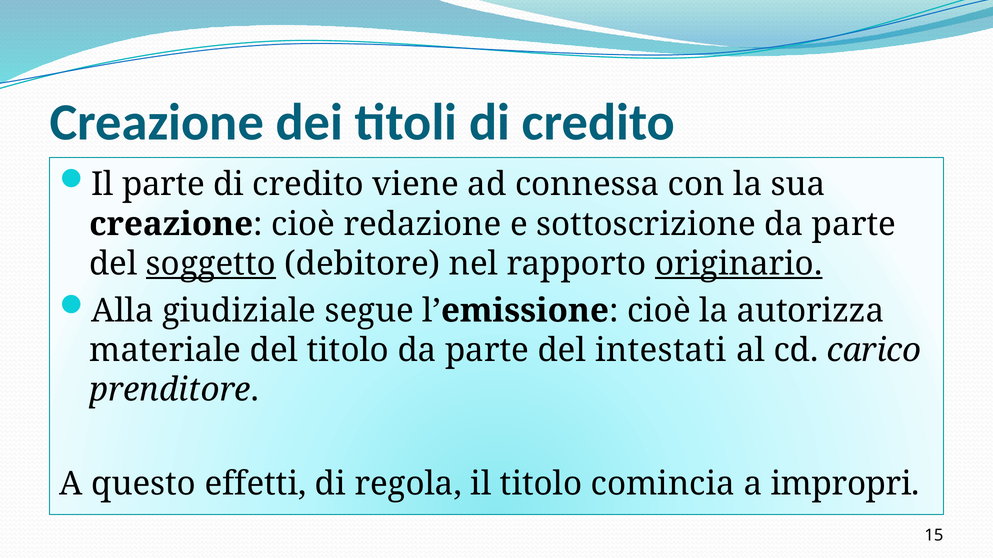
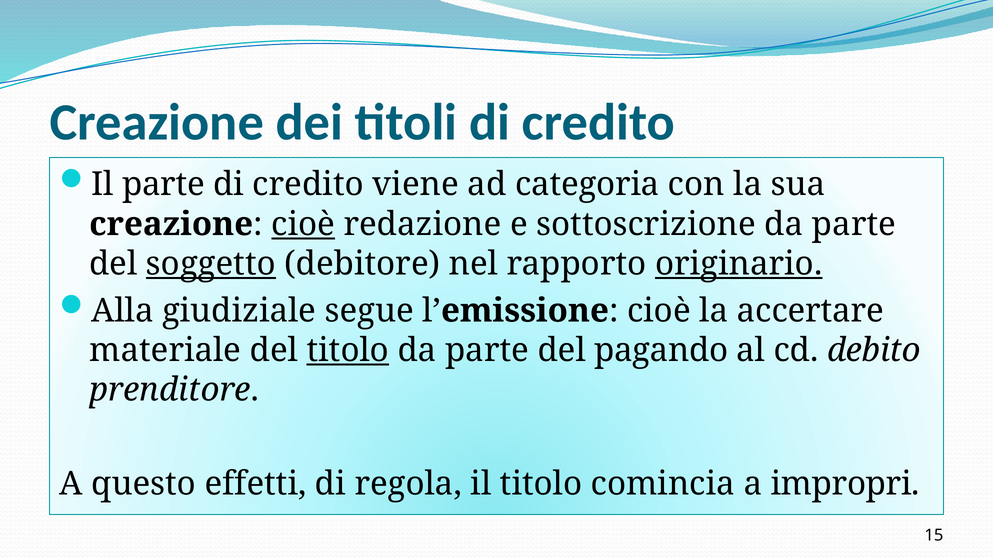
connessa: connessa -> categoria (587, 185)
cioè underline: none -> present (303, 224)
autorizza: autorizza -> accertare (810, 311)
titolo underline: none -> present (348, 351)
intestati: intestati -> pagando (661, 351)
carico: carico -> debito (874, 351)
